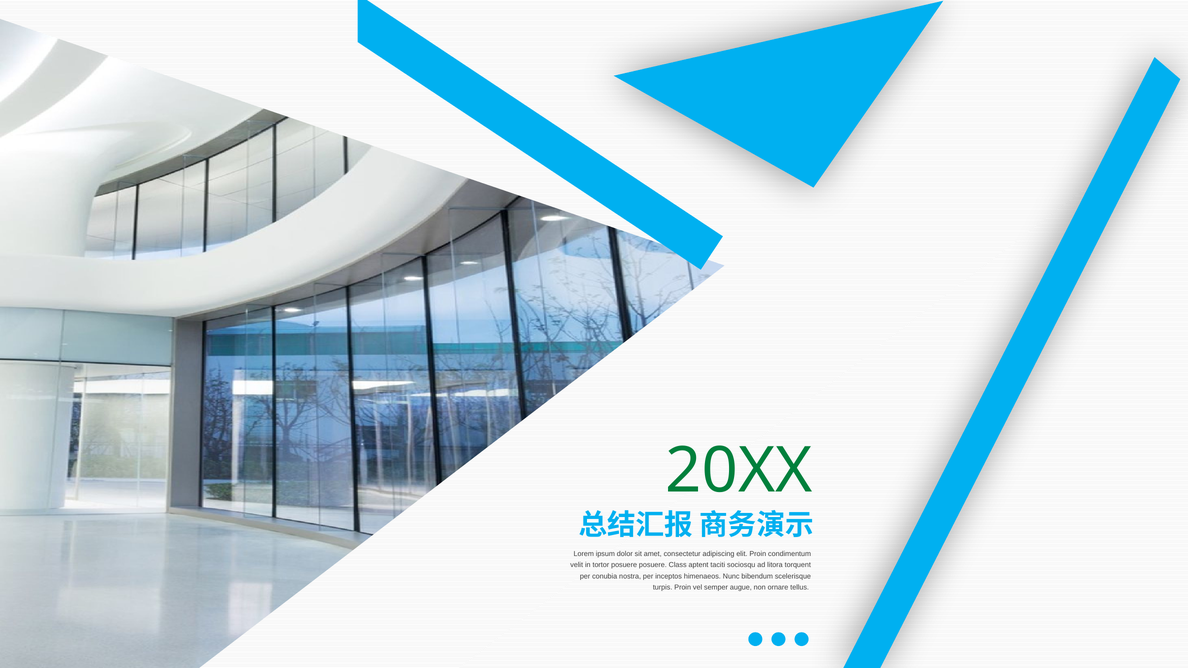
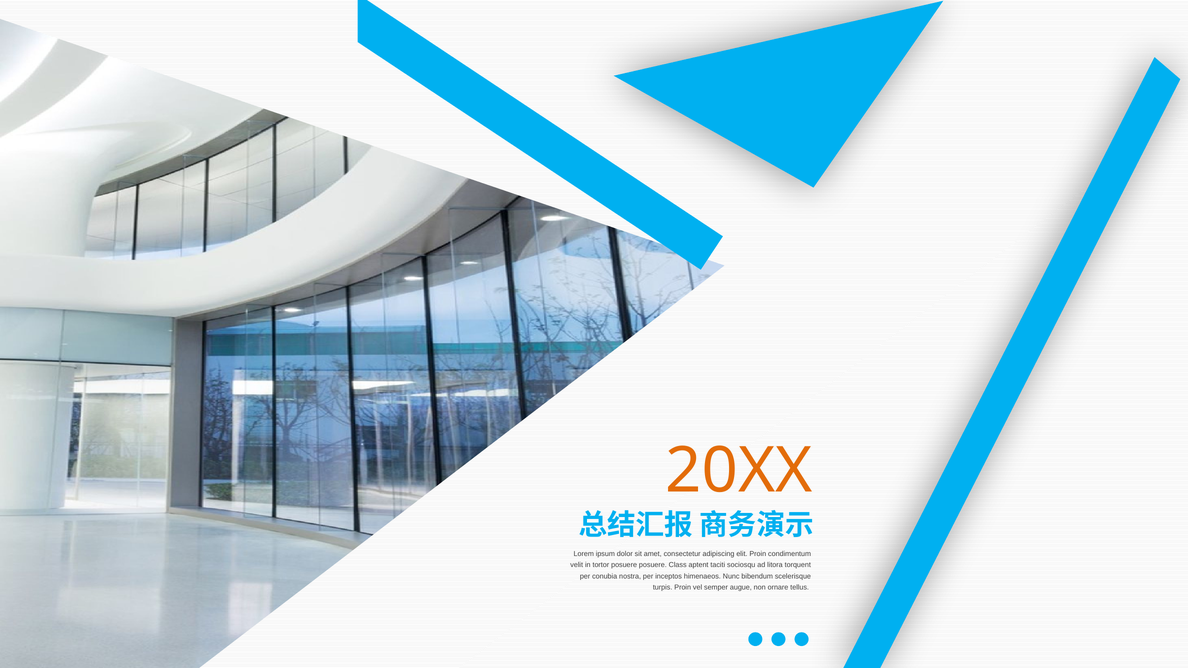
20XX colour: green -> orange (739, 471)
